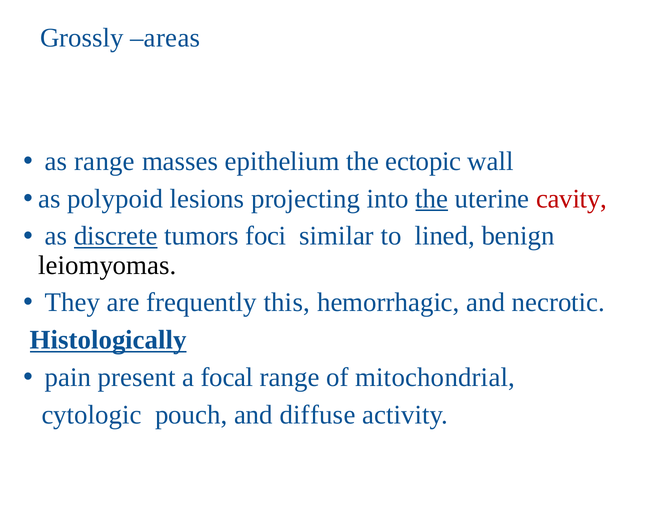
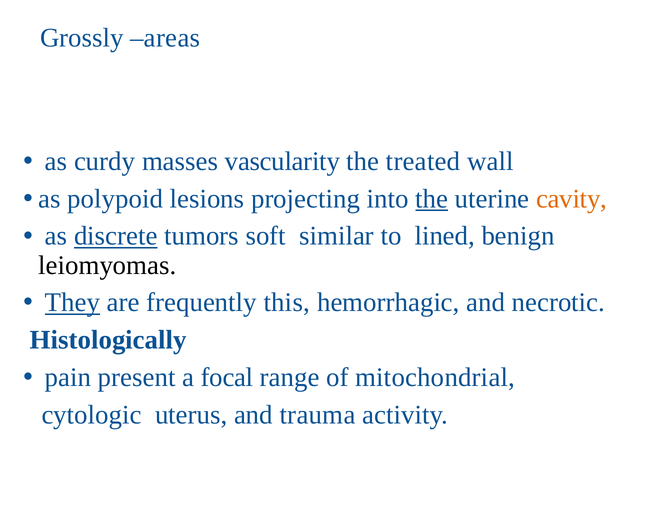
as range: range -> curdy (105, 161)
epithelium: epithelium -> vascularity (282, 161)
ectopic: ectopic -> treated (423, 161)
cavity colour: red -> orange (572, 199)
foci: foci -> soft (266, 236)
They underline: none -> present (73, 303)
Histologically underline: present -> none (108, 340)
pouch: pouch -> uterus (191, 415)
diffuse: diffuse -> trauma (318, 415)
